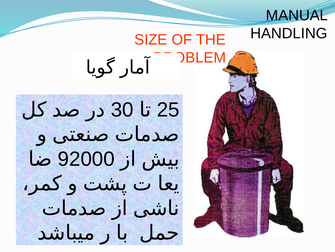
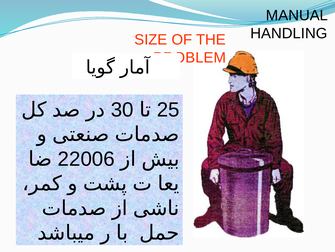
92000: 92000 -> 22006 (86, 159)
